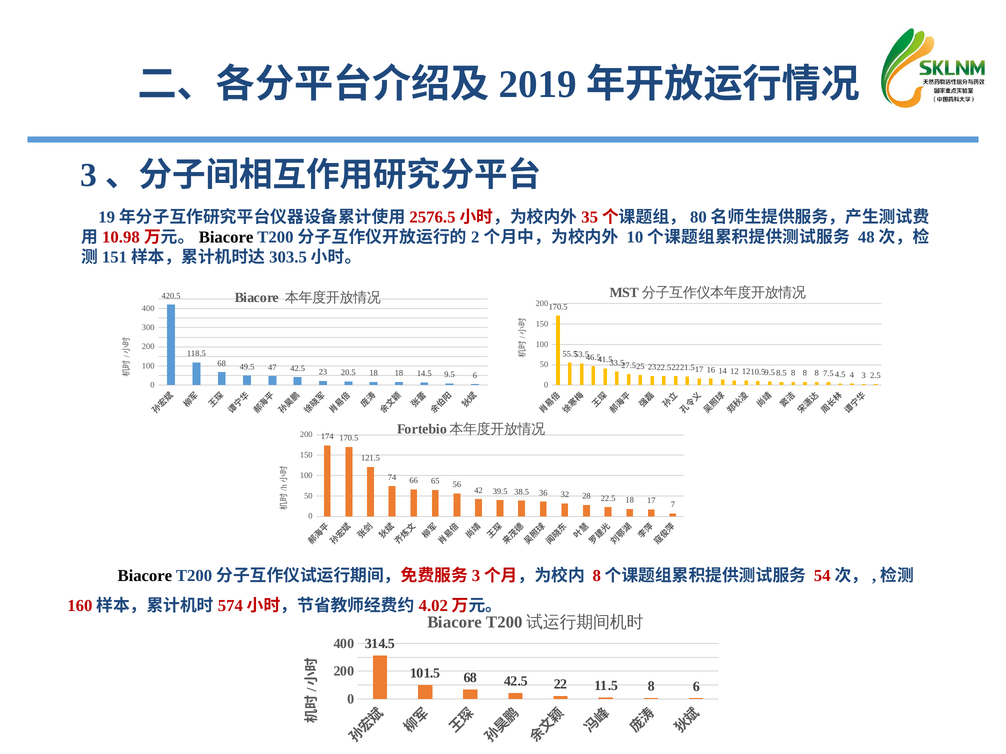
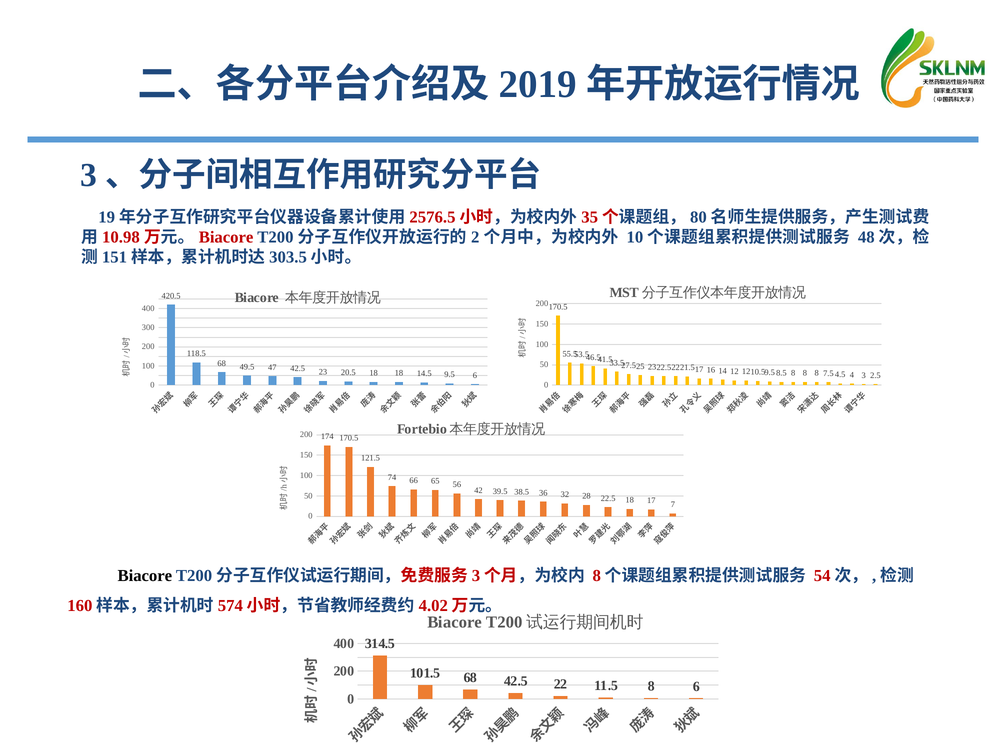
Biacore colour: black -> red (226, 237)
